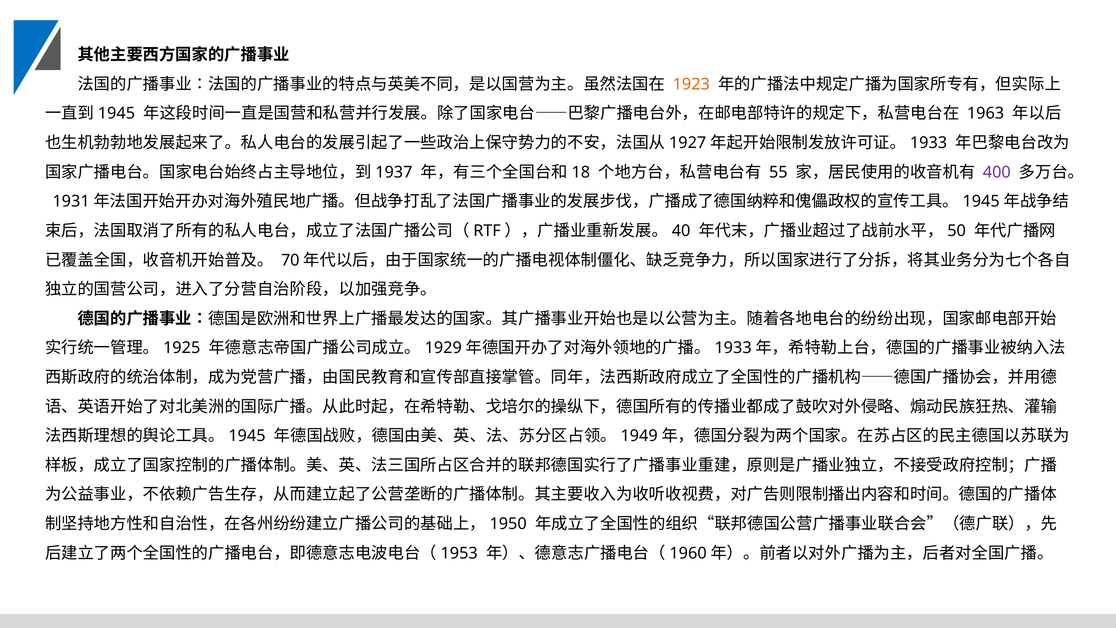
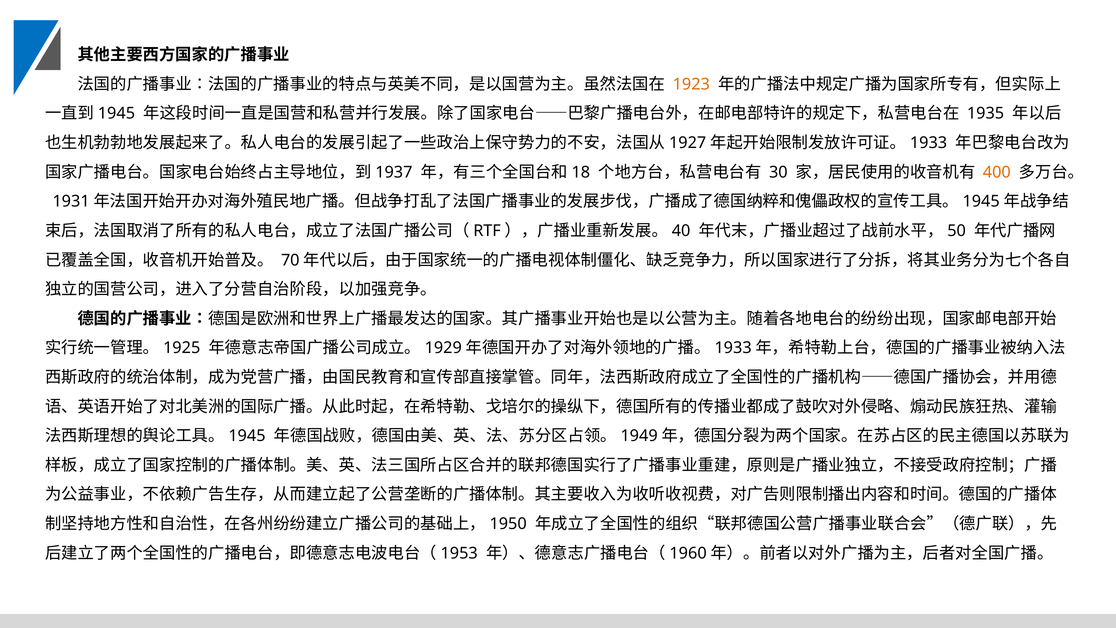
1963: 1963 -> 1935 (986, 114)
55: 55 -> 30 (778, 172)
400 colour: purple -> orange (997, 172)
